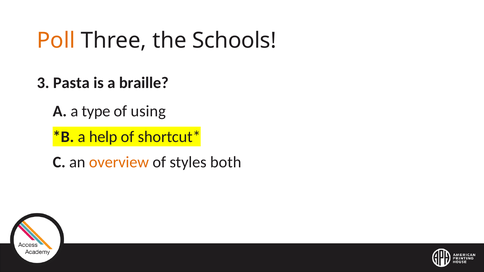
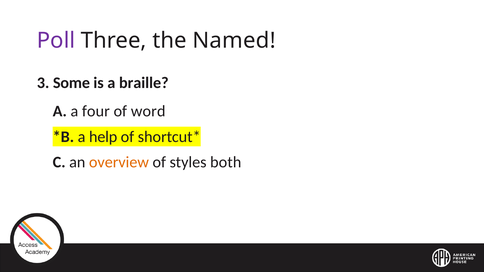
Poll colour: orange -> purple (56, 41)
Schools: Schools -> Named (234, 41)
Pasta: Pasta -> Some (71, 83)
type: type -> four (96, 111)
using: using -> word (148, 111)
